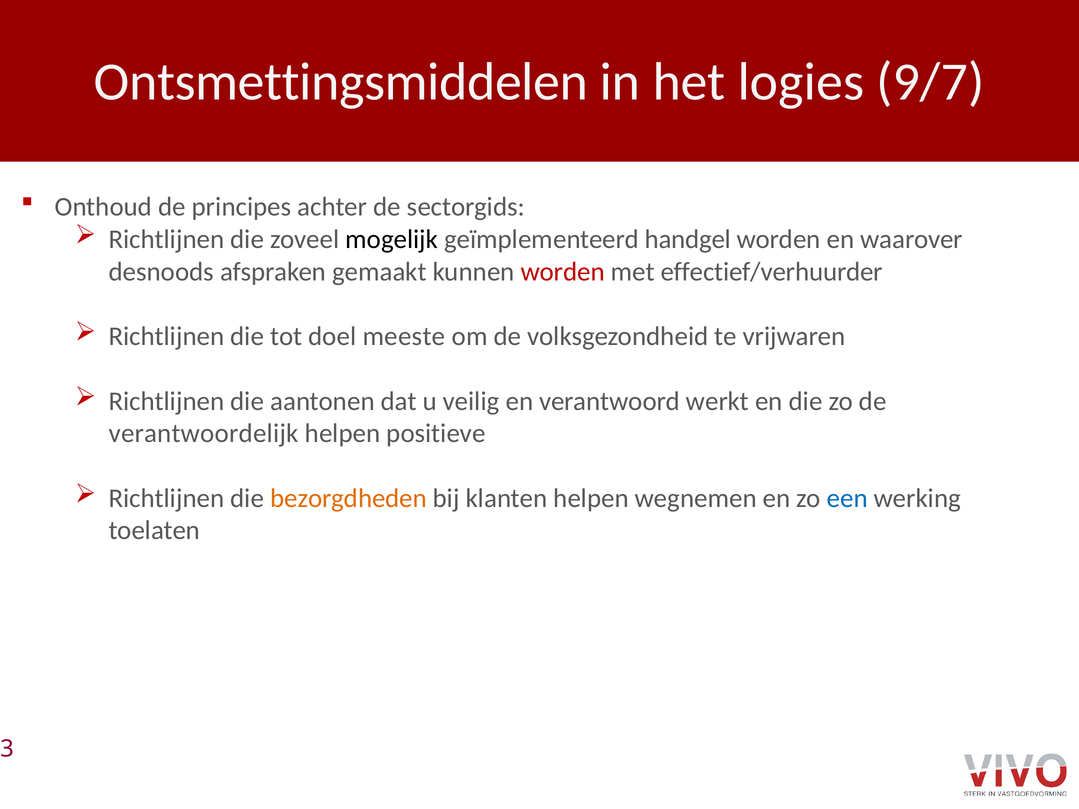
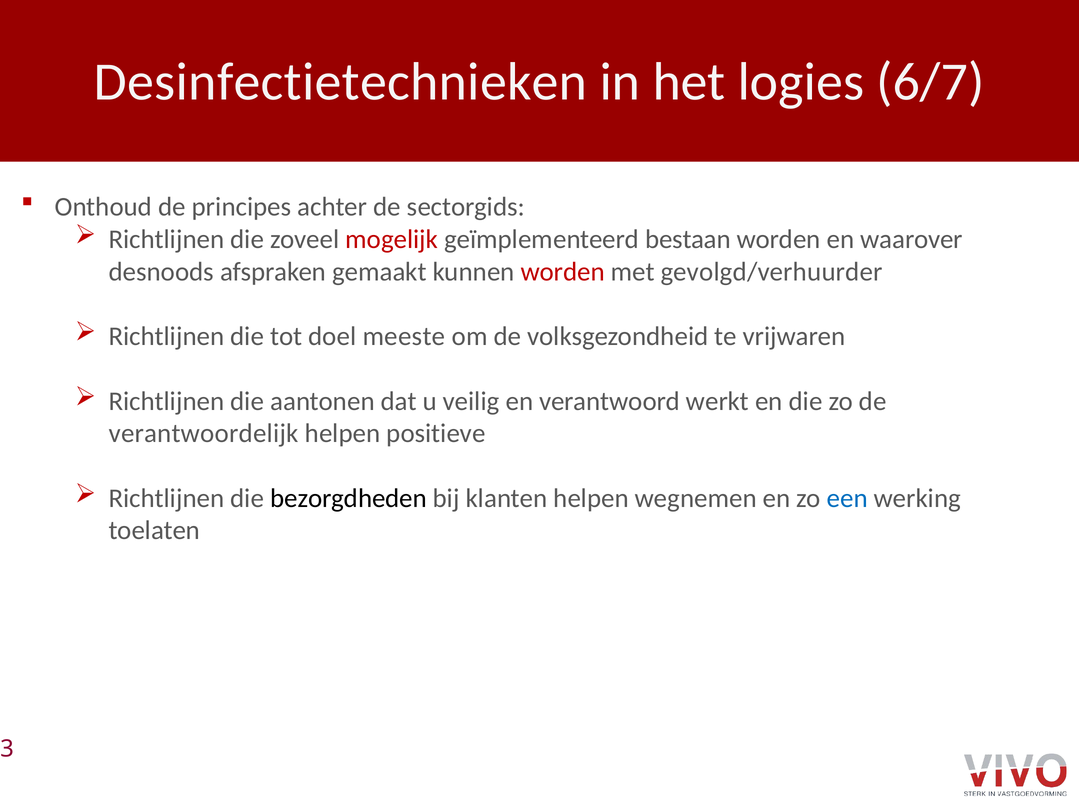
Ontsmettingsmiddelen: Ontsmettingsmiddelen -> Desinfectietechnieken (341, 82)
9/7: 9/7 -> 6/7 (930, 82)
mogelijk colour: black -> red (392, 239)
handgel: handgel -> bestaan (688, 239)
effectief/verhuurder: effectief/verhuurder -> gevolgd/verhuurder (772, 272)
bezorgdheden colour: orange -> black (349, 498)
